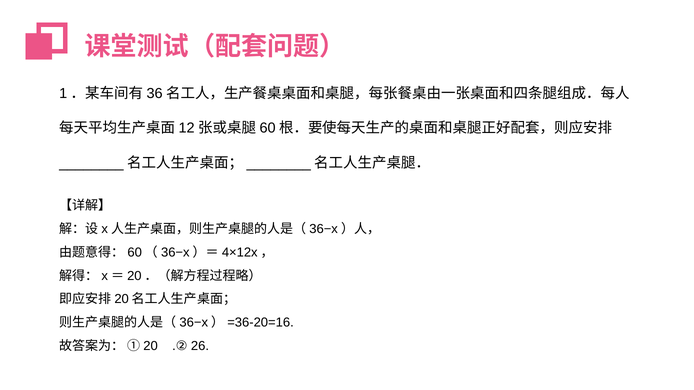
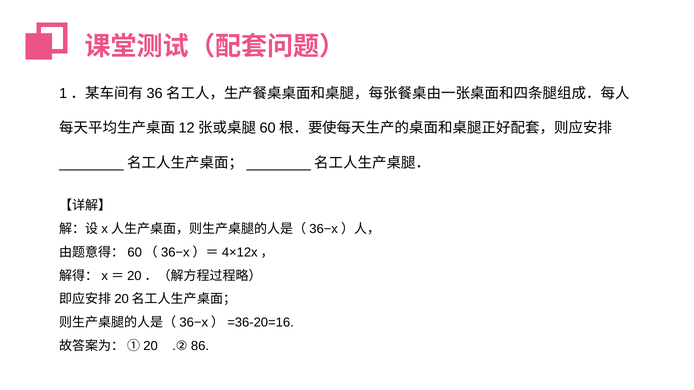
26: 26 -> 86 (200, 346)
